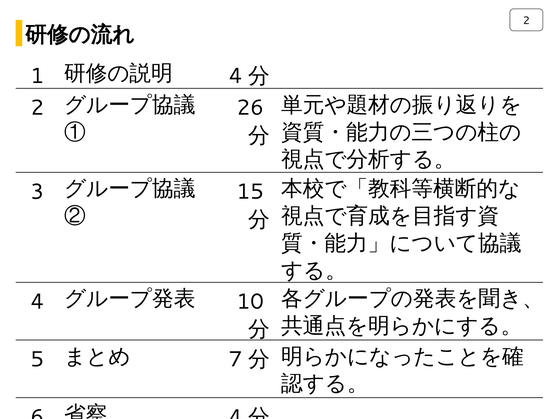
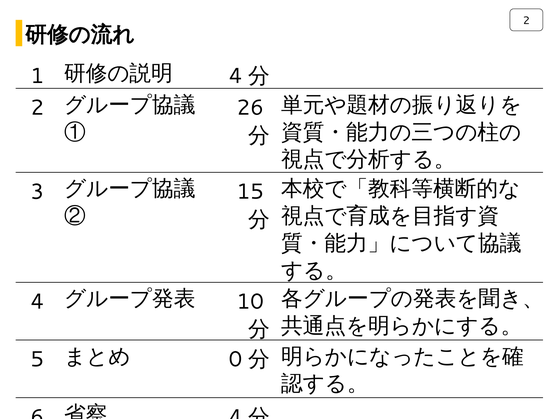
7: 7 -> 0 (235, 359)
